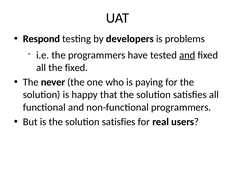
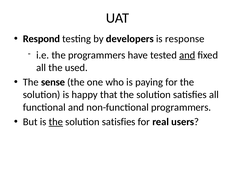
problems: problems -> response (185, 39)
the fixed: fixed -> used (76, 68)
never: never -> sense (53, 82)
the underline: none -> present (56, 122)
